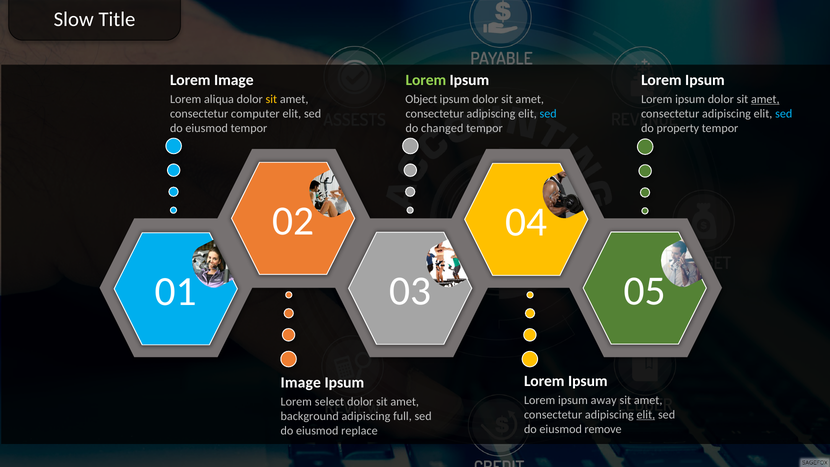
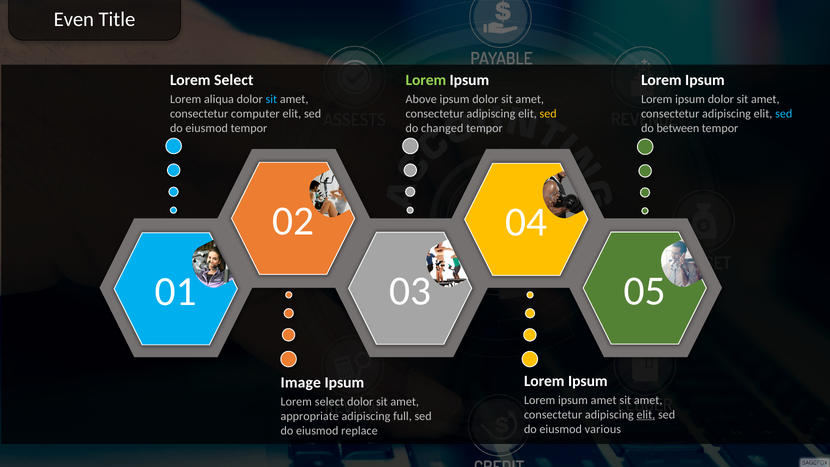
Slow: Slow -> Even (74, 20)
Image: Image -> Select (234, 80)
sit colour: yellow -> light blue (271, 99)
Object: Object -> Above (421, 99)
amet underline: present -> none (765, 99)
sed colour: light blue -> yellow (548, 114)
property: property -> between (678, 128)
ipsum away: away -> amet (604, 400)
background: background -> appropriate (310, 416)
remove: remove -> various (603, 429)
